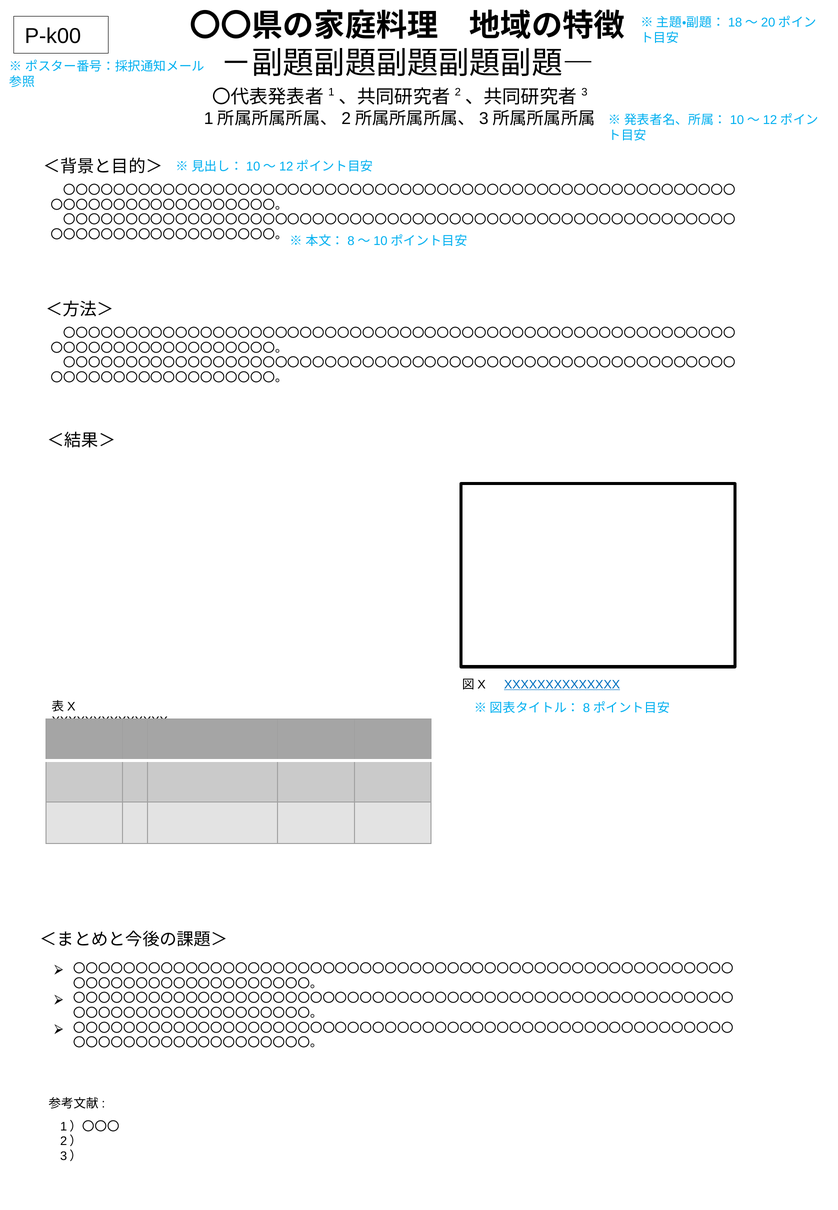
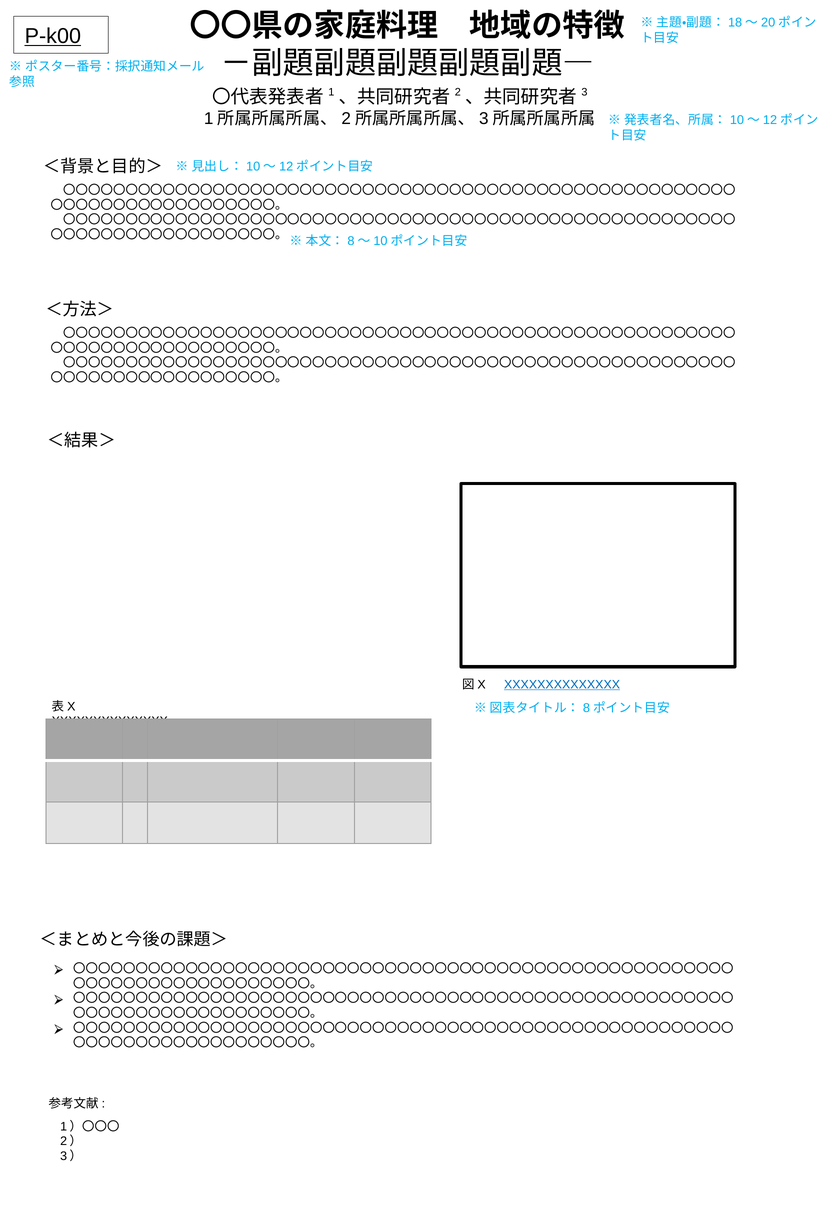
P-k00 underline: none -> present (53, 36)
